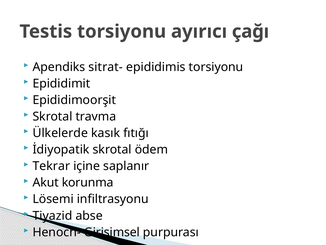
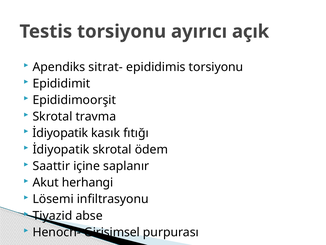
çağı: çağı -> açık (251, 31)
Ülkelerde: Ülkelerde -> İdiyopatik (60, 133)
Tekrar: Tekrar -> Saattir (51, 166)
korunma: korunma -> herhangi (88, 182)
